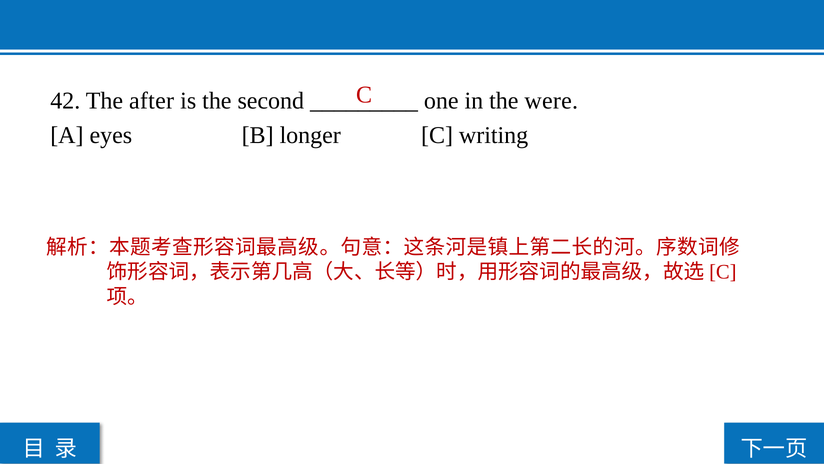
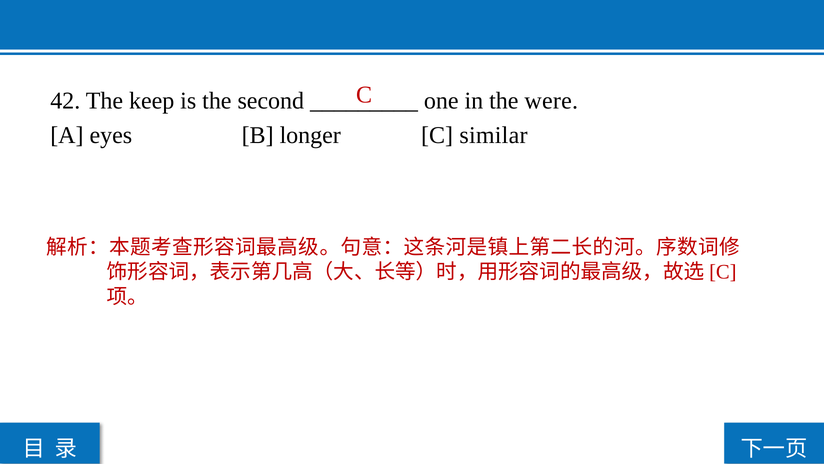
after: after -> keep (152, 101)
writing: writing -> similar (493, 135)
